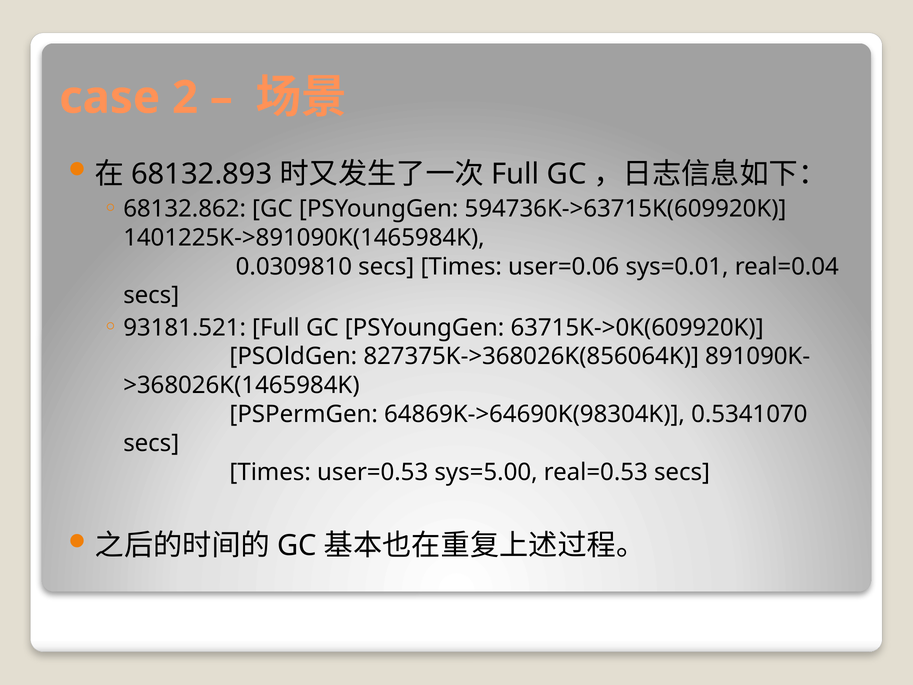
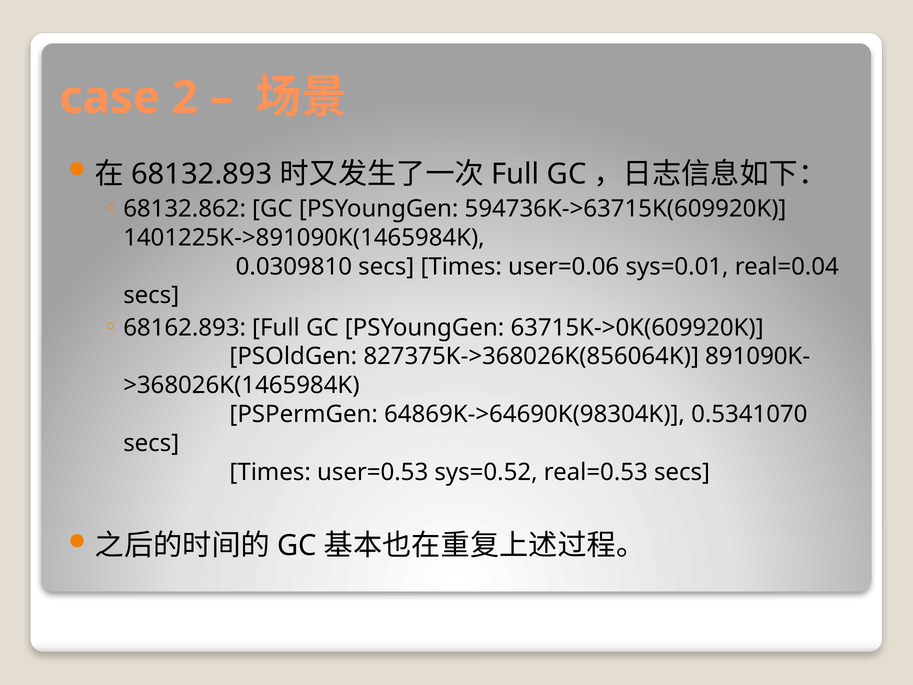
93181.521: 93181.521 -> 68162.893 (185, 327)
sys=5.00: sys=5.00 -> sys=0.52 (486, 472)
